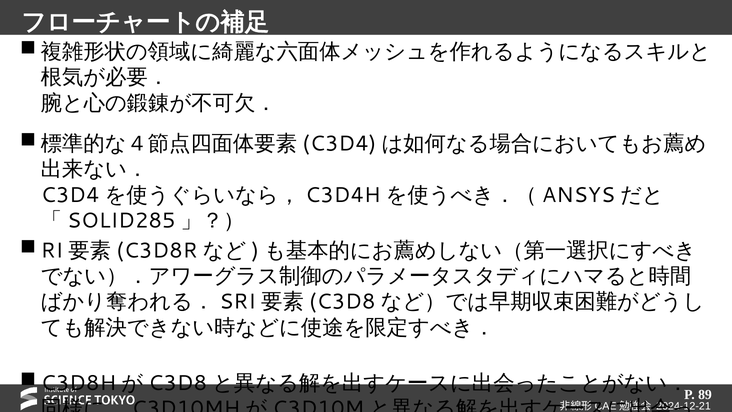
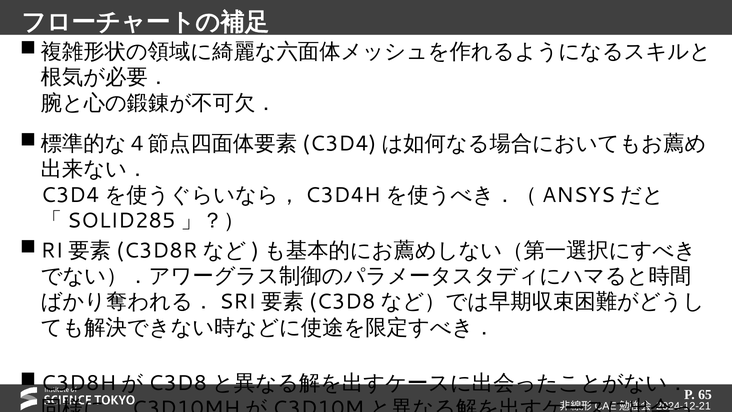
89: 89 -> 65 (705, 394)
